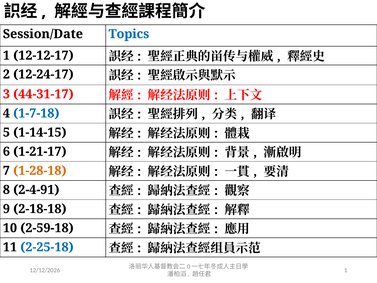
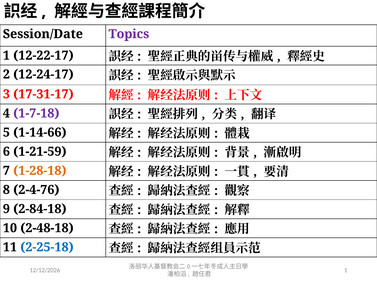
Topics colour: blue -> purple (129, 34)
12-12-17: 12-12-17 -> 12-22-17 (43, 55)
44-31-17: 44-31-17 -> 17-31-17 (43, 94)
1-7-18 colour: blue -> purple (36, 113)
1-14-15: 1-14-15 -> 1-14-66 (40, 132)
1-21-17: 1-21-17 -> 1-21-59 (40, 151)
2-4-91: 2-4-91 -> 2-4-76 (36, 190)
2-18-18: 2-18-18 -> 2-84-18 (40, 209)
2-59-18: 2-59-18 -> 2-48-18 (47, 228)
